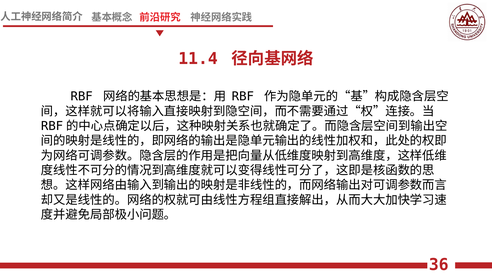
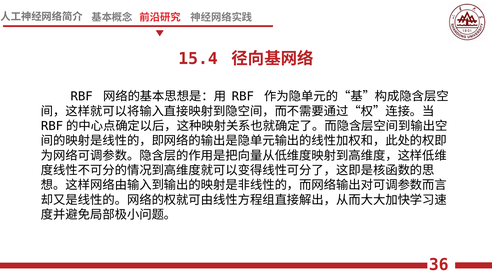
11.4: 11.4 -> 15.4 (198, 59)
